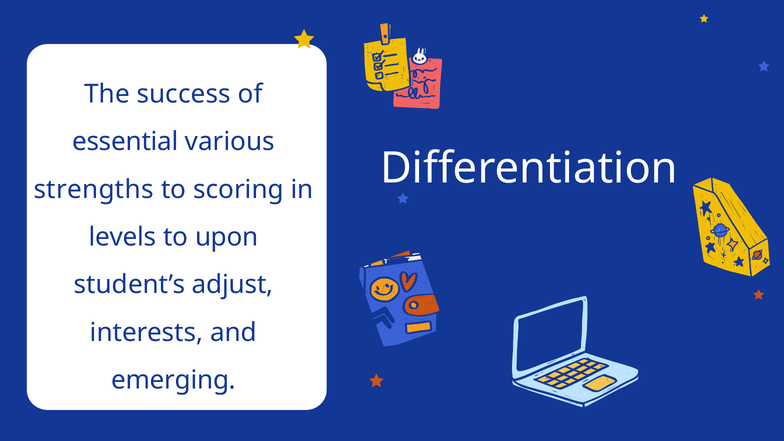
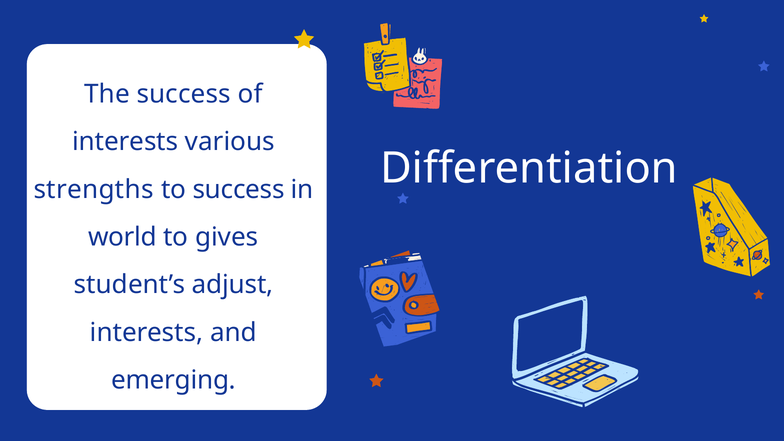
essential: essential -> interests (125, 142)
to scoring: scoring -> success (239, 190)
levels: levels -> world (123, 237)
upon: upon -> gives (227, 237)
